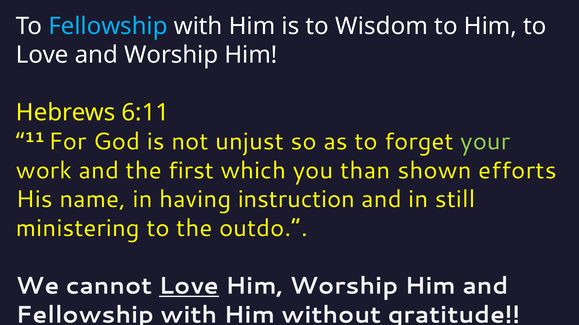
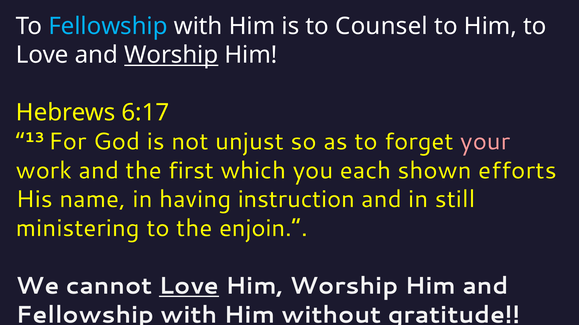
Wisdom: Wisdom -> Counsel (381, 26)
Worship underline: none -> present (171, 55)
6:11: 6:11 -> 6:17 (145, 113)
11: 11 -> 13 (35, 138)
your colour: light green -> pink (485, 142)
than: than -> each (365, 171)
outdo: outdo -> enjoin (263, 229)
